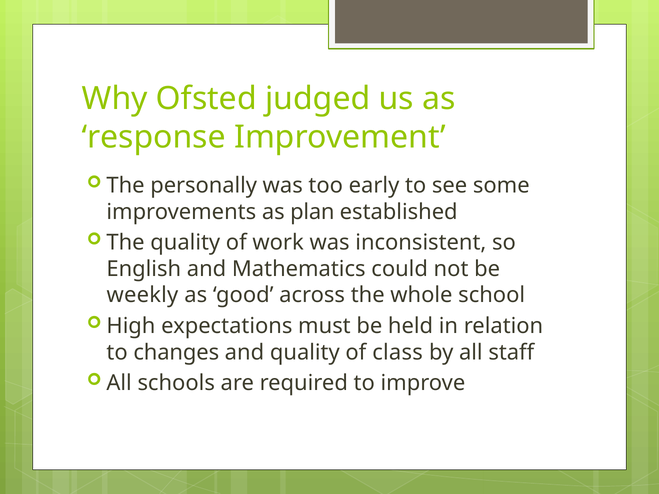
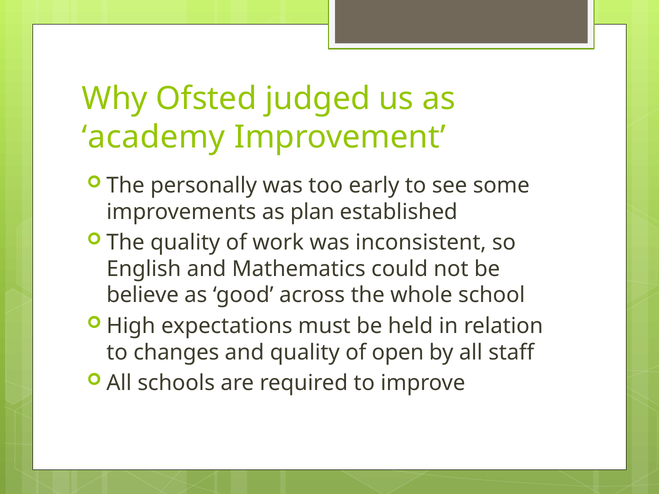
response: response -> academy (154, 137)
weekly: weekly -> believe (143, 295)
class: class -> open (398, 352)
